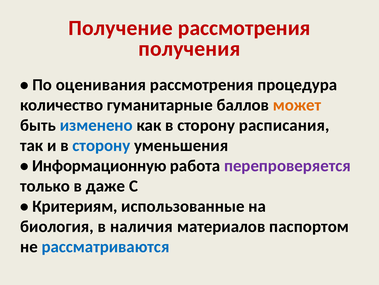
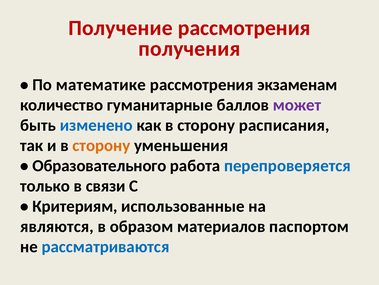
оценивания: оценивания -> математике (101, 84)
процедура: процедура -> экзаменам (297, 84)
может colour: orange -> purple (297, 105)
сторону colour: blue -> orange (101, 145)
Информационную: Информационную -> Образовательного (99, 165)
перепроверяется colour: purple -> blue (287, 165)
даже: даже -> связи (106, 186)
биология: биология -> являются (57, 226)
наличия: наличия -> образом (142, 226)
